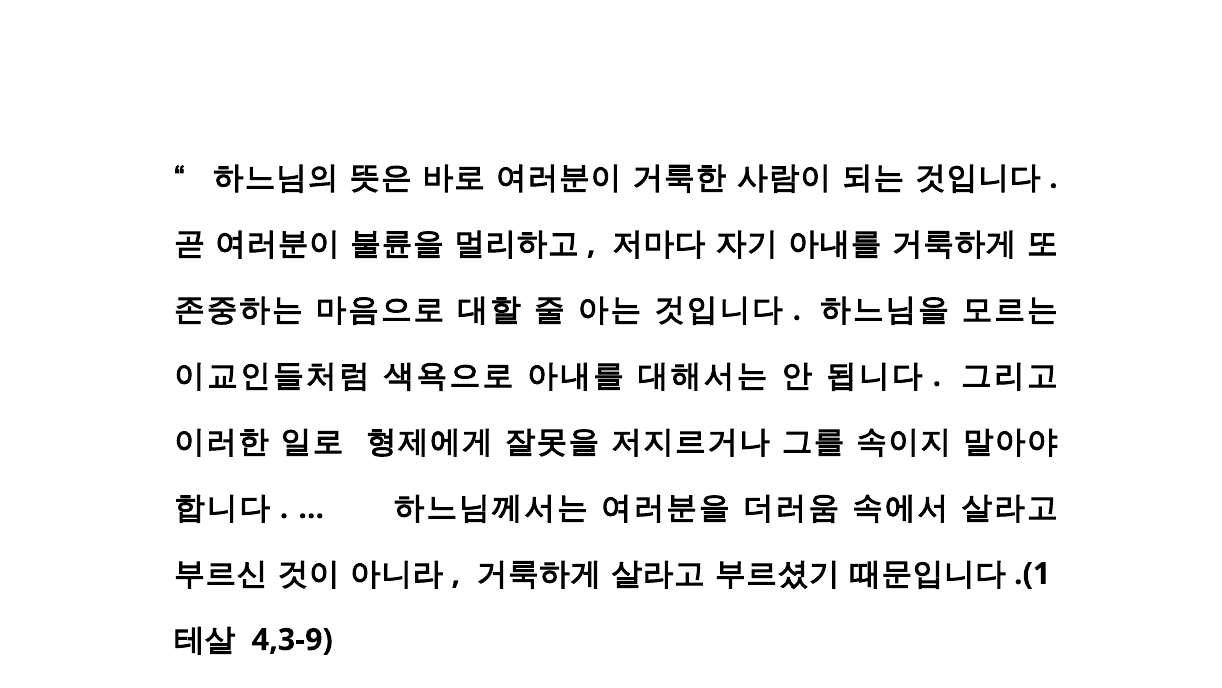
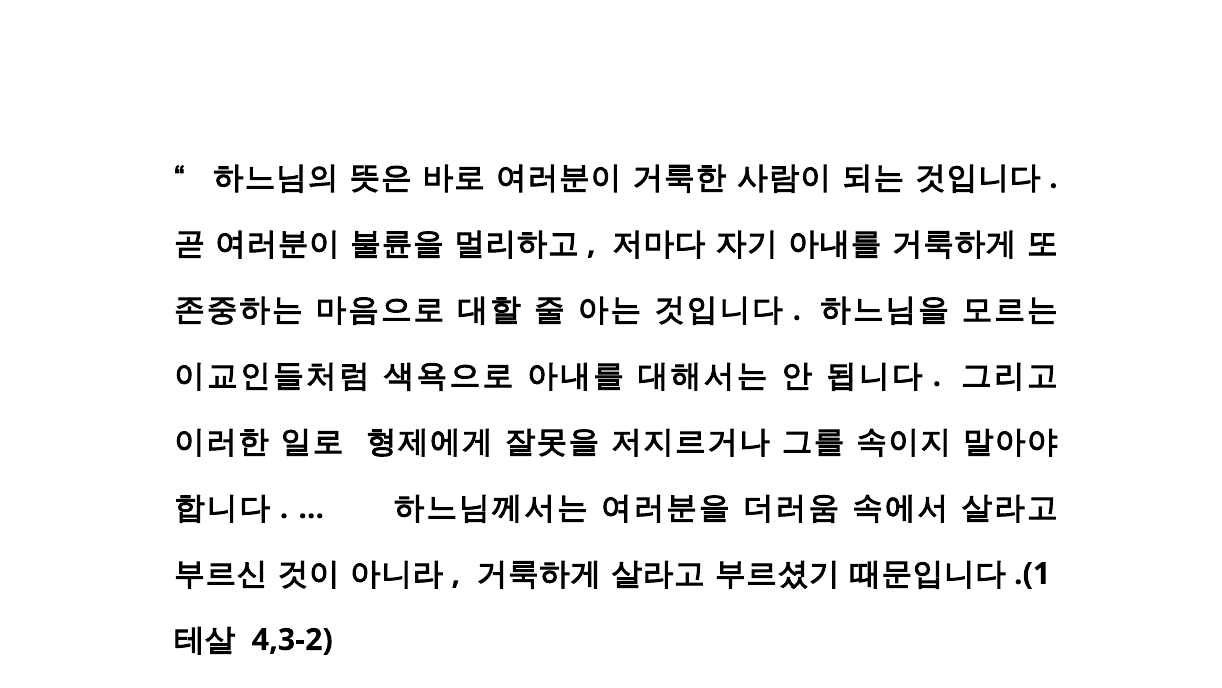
4,3-9: 4,3-9 -> 4,3-2 (292, 639)
